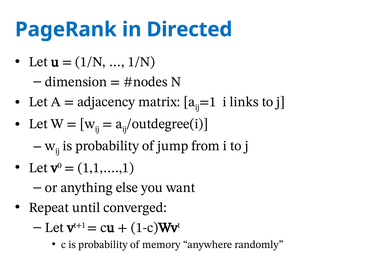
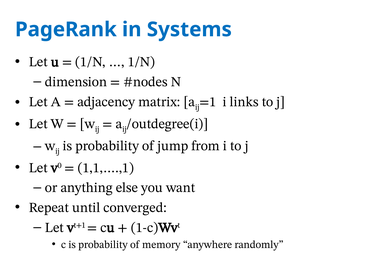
Directed: Directed -> Systems (189, 29)
